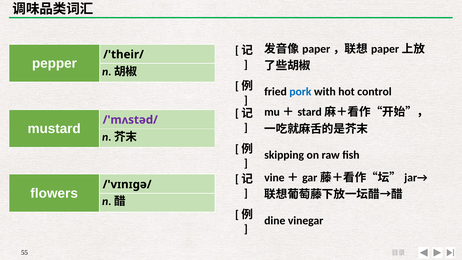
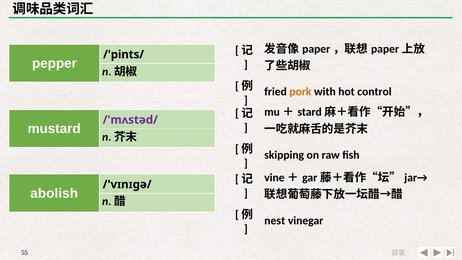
/'their/: /'their/ -> /'pints/ (124, 54)
pork colour: blue -> orange (300, 92)
flowers: flowers -> abolish (54, 193)
dine: dine -> nest (275, 220)
